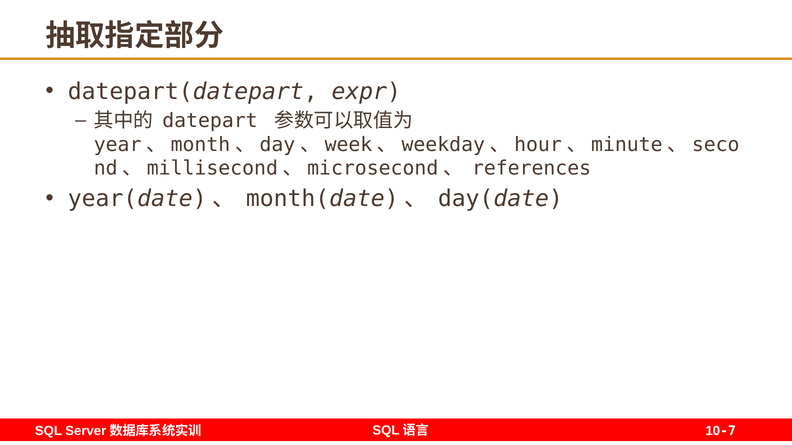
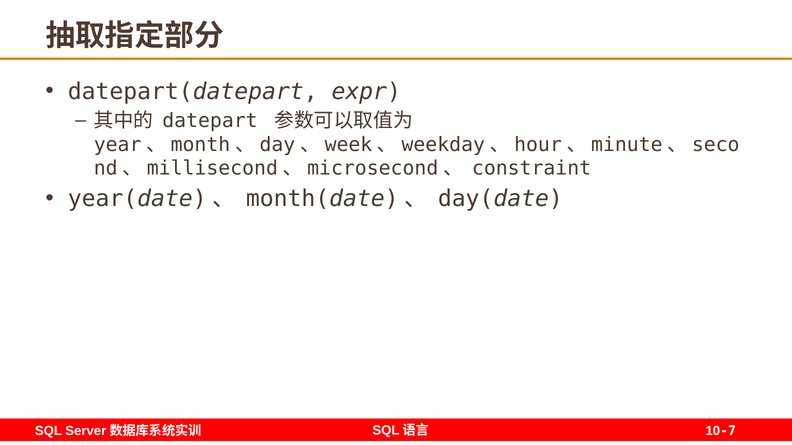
references: references -> constraint (532, 169)
